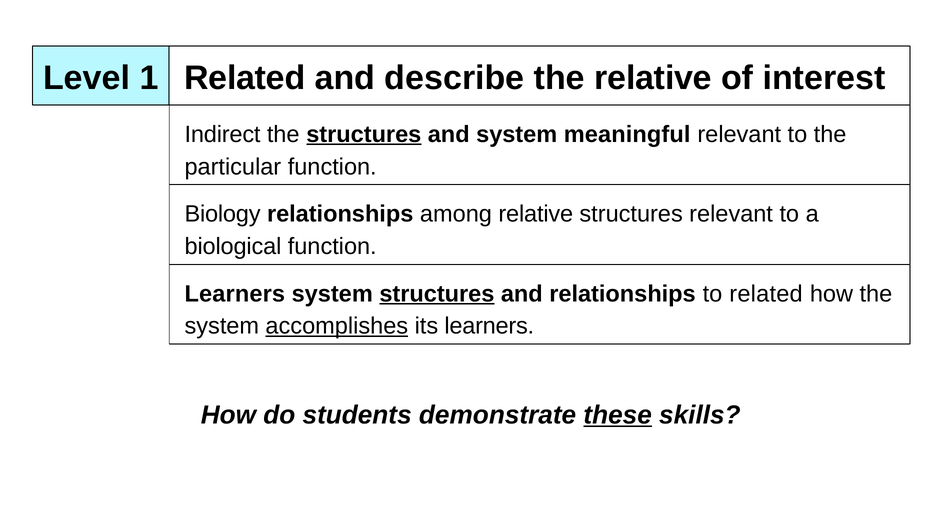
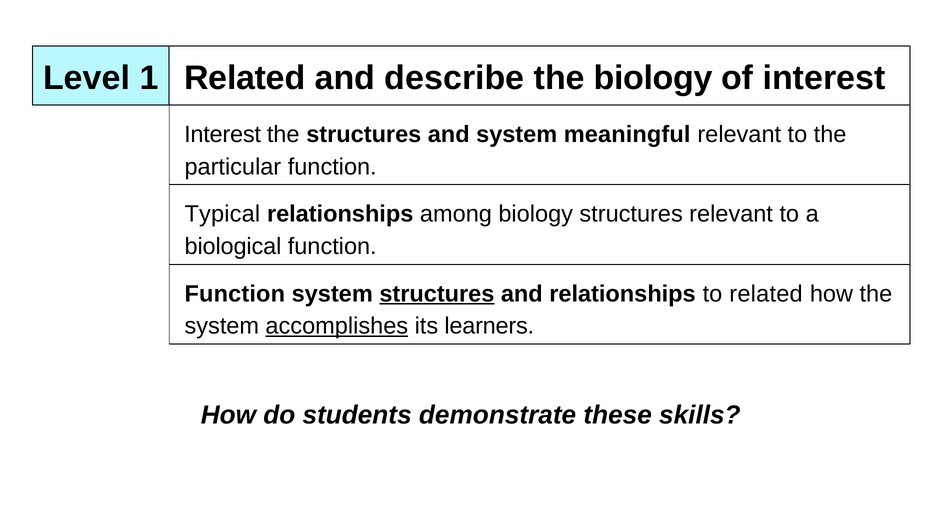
the relative: relative -> biology (653, 78)
Indirect: Indirect -> Interest (223, 134)
structures underline: present -> none (364, 134)
Biology: Biology -> Typical (222, 214)
among relative: relative -> biology (536, 214)
Learners: Learners -> Function (235, 294)
these underline: present -> none (618, 415)
